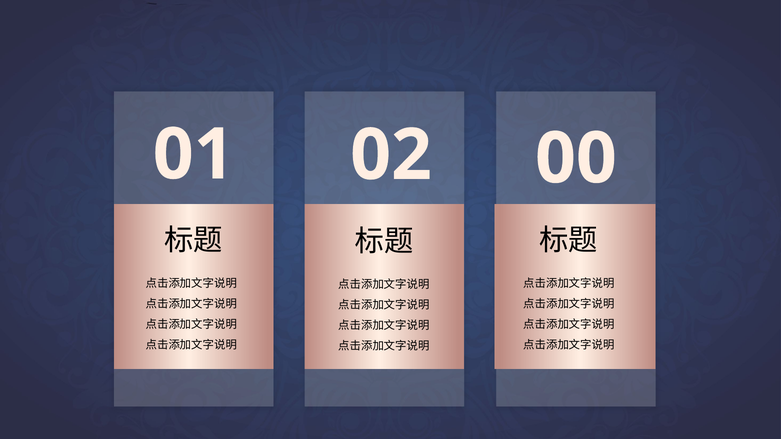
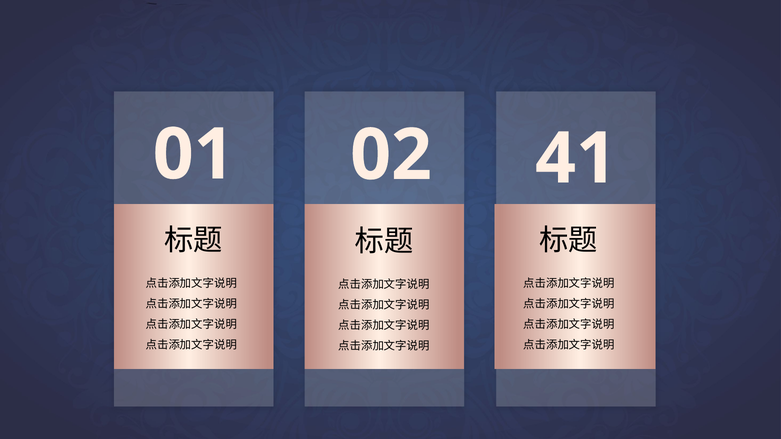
00: 00 -> 41 (576, 159)
